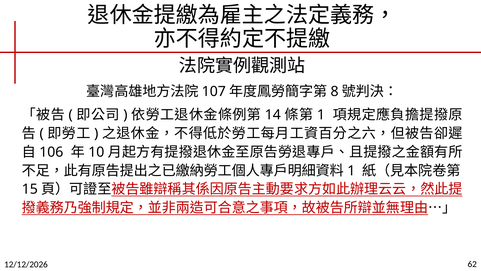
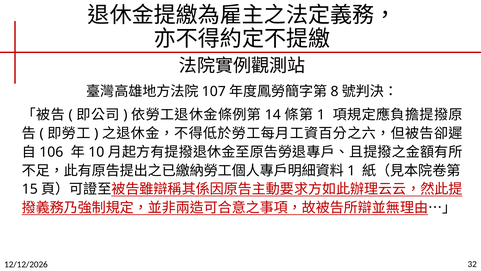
62: 62 -> 32 (472, 264)
